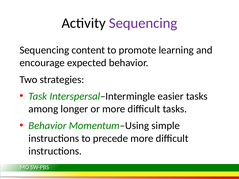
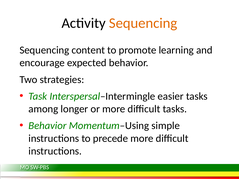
Sequencing colour: purple -> orange (143, 23)
